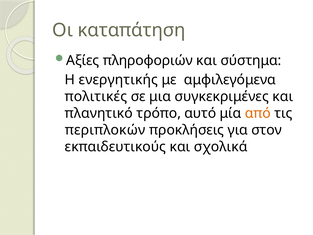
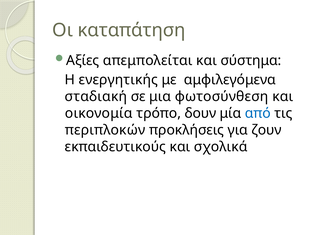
πληροφοριών: πληροφοριών -> απεμπολείται (148, 60)
πολιτικές: πολιτικές -> σταδιακή (96, 96)
συγκεκριμένες: συγκεκριμένες -> φωτοσύνθεση (222, 96)
πλανητικό: πλανητικό -> οικονομία (99, 113)
αυτό: αυτό -> δουν (200, 113)
από colour: orange -> blue (258, 113)
στον: στον -> ζουν (267, 130)
